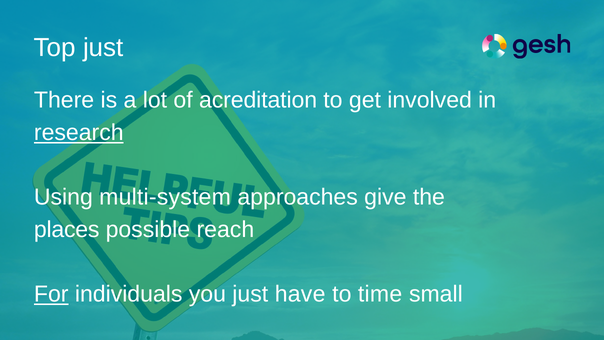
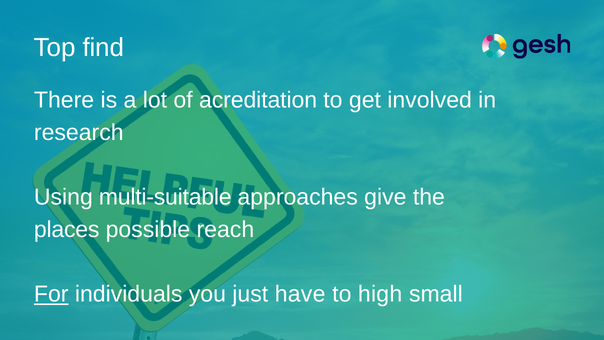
Top just: just -> find (103, 48)
research underline: present -> none (79, 133)
multi-system: multi-system -> multi-suitable (165, 197)
time: time -> high (380, 294)
